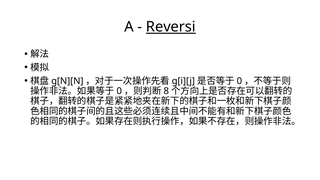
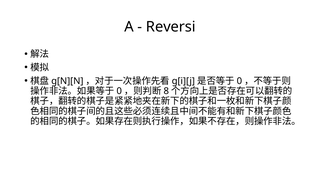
Reversi underline: present -> none (171, 27)
